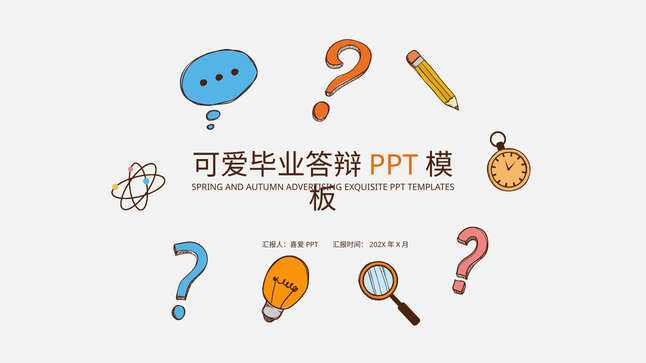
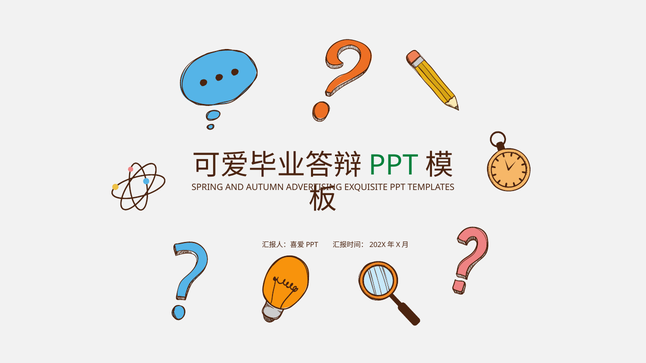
PPT colour: orange -> green (394, 165)
